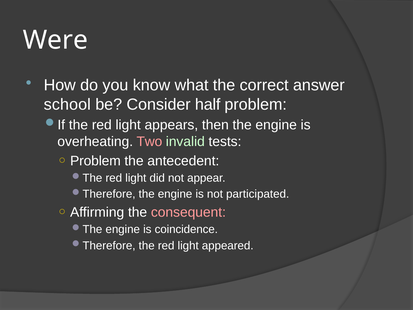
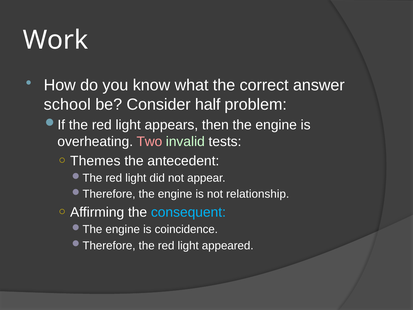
Were: Were -> Work (55, 40)
Problem: Problem -> Themes (95, 161)
participated: participated -> relationship (258, 194)
consequent colour: pink -> light blue (188, 212)
